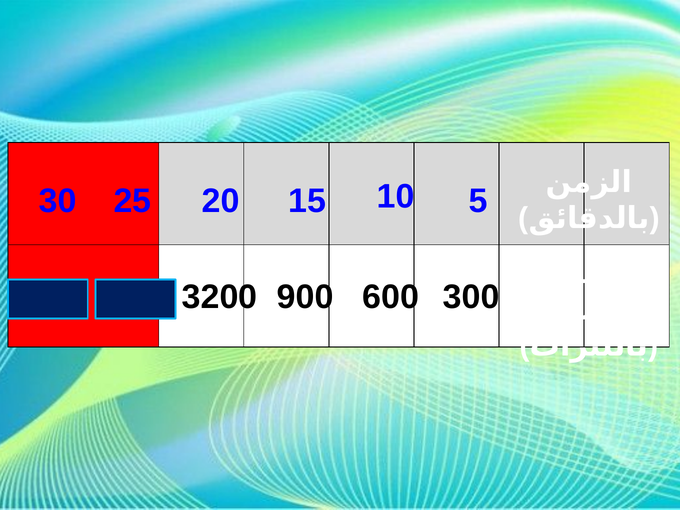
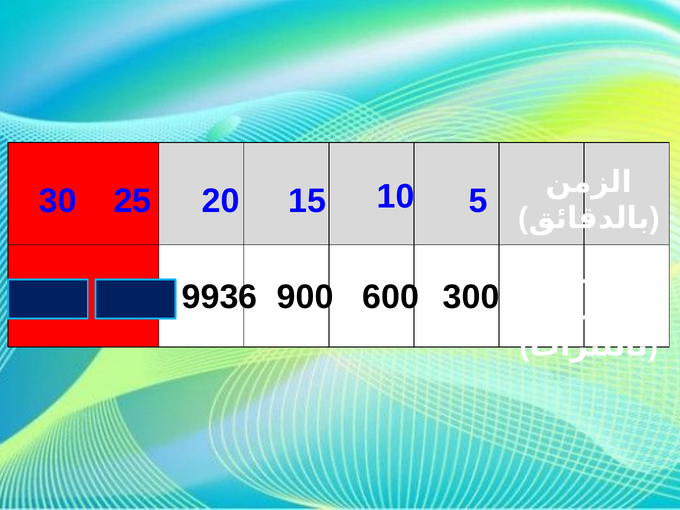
3200: 3200 -> 9936 (220, 297)
